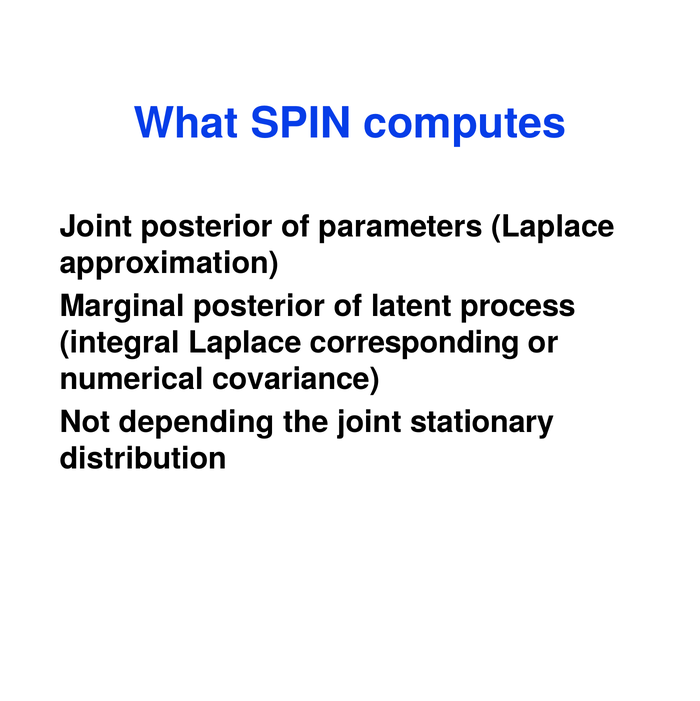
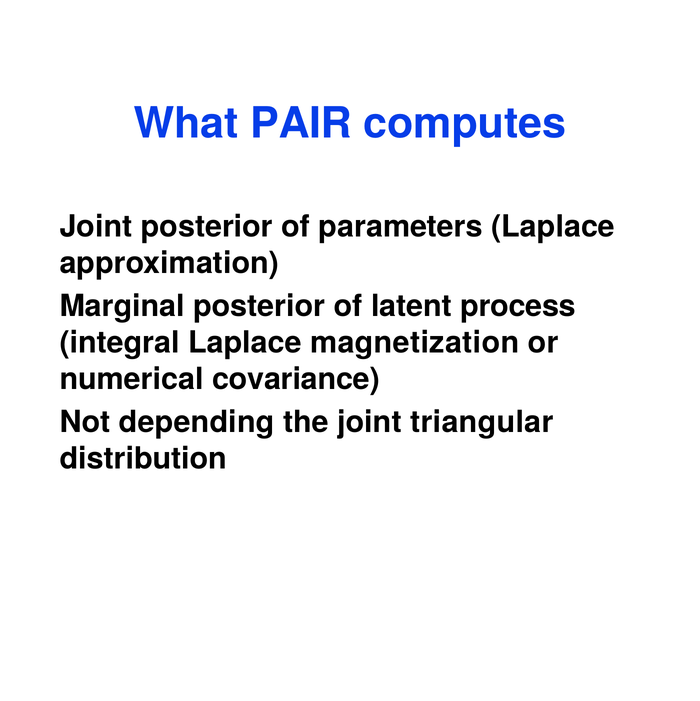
SPIN: SPIN -> PAIR (301, 124)
corresponding: corresponding -> magnetization (415, 343)
stationary: stationary -> triangular (482, 422)
